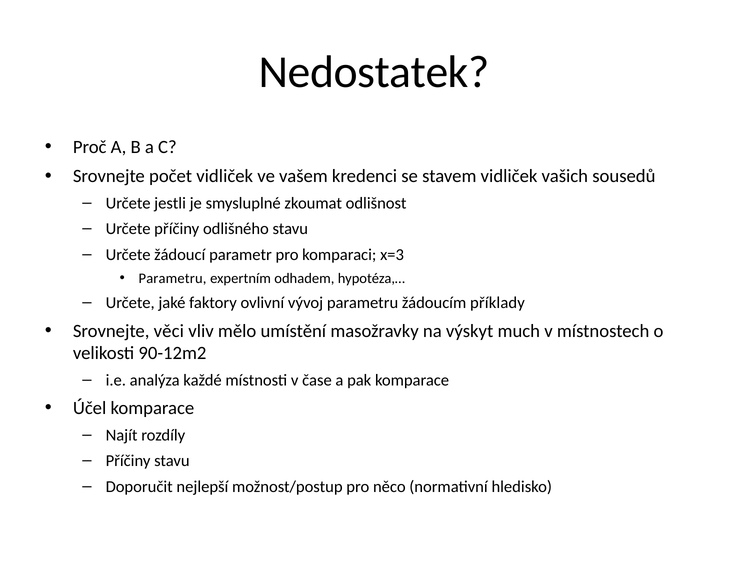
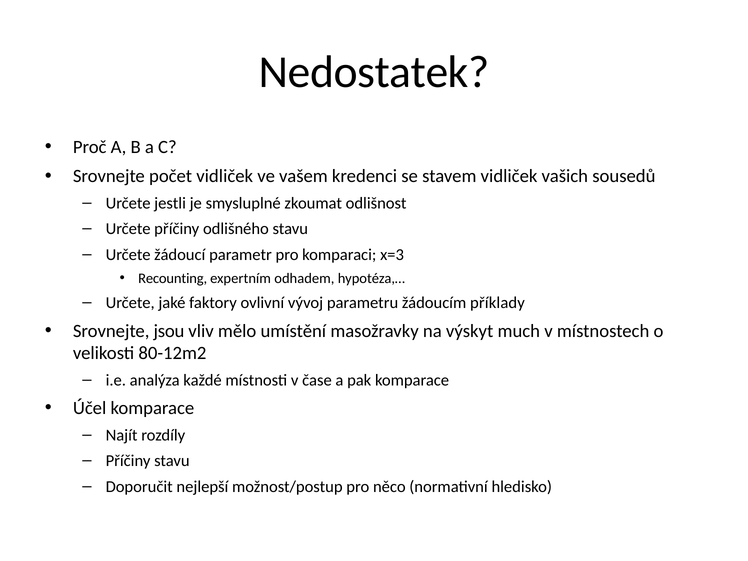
Parametru: Parametru -> Recounting (173, 278)
věci: věci -> jsou (169, 331)
90-12m2: 90-12m2 -> 80-12m2 (172, 353)
